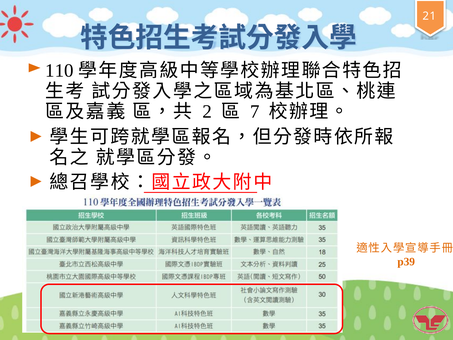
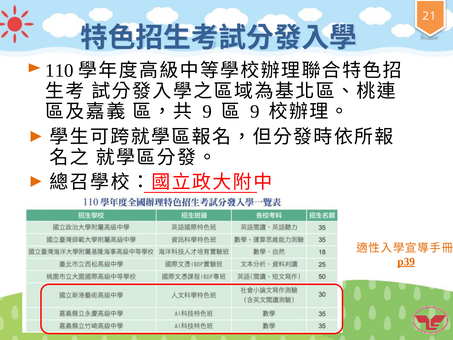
2: 2 -> 9 (207, 111)
7: 7 -> 9 (255, 111)
p39 underline: none -> present (406, 261)
